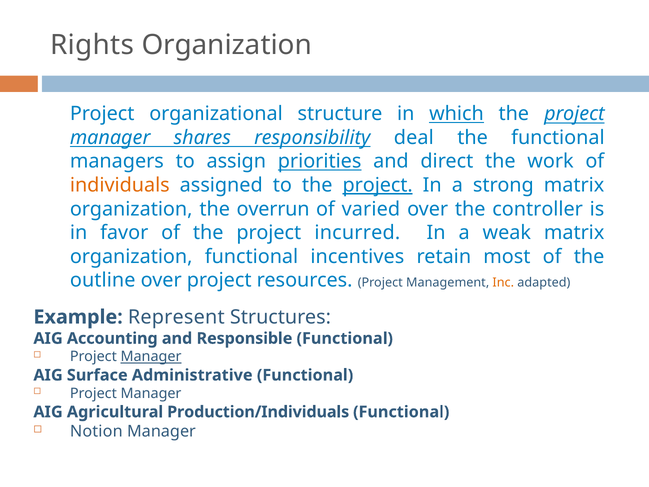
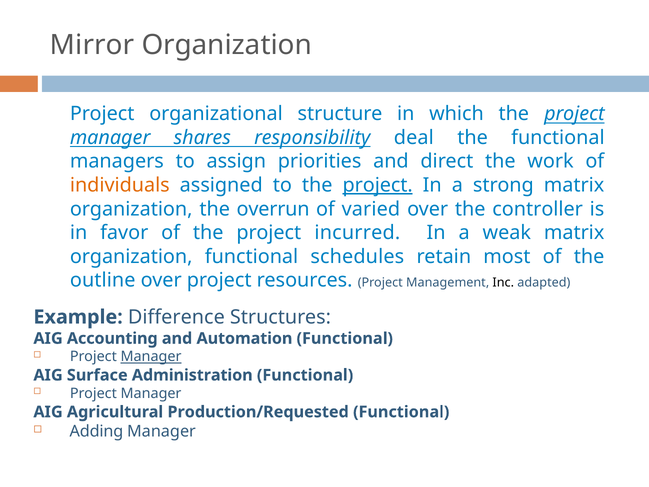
Rights: Rights -> Mirror (92, 45)
which underline: present -> none (456, 114)
priorities underline: present -> none (320, 161)
incentives: incentives -> schedules (357, 256)
Inc colour: orange -> black (503, 283)
Represent: Represent -> Difference (176, 317)
Responsible: Responsible -> Automation (244, 338)
Administrative: Administrative -> Administration (192, 375)
Production/Individuals: Production/Individuals -> Production/Requested (258, 412)
Notion: Notion -> Adding (96, 431)
